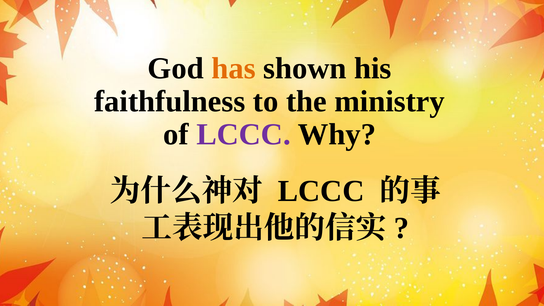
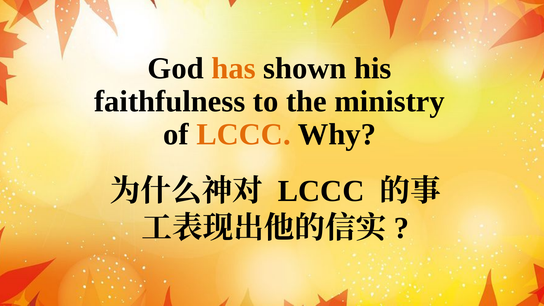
LCCC colour: purple -> orange (244, 134)
